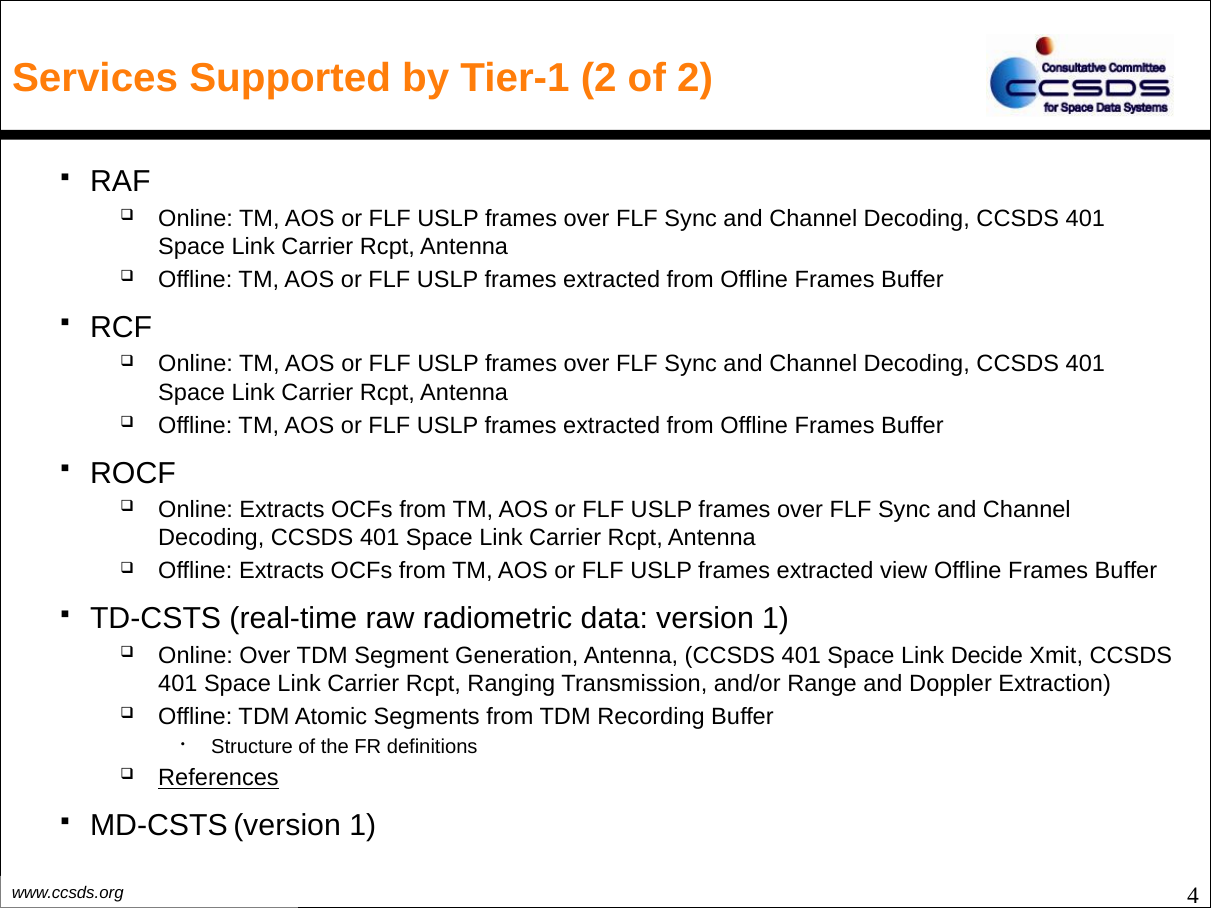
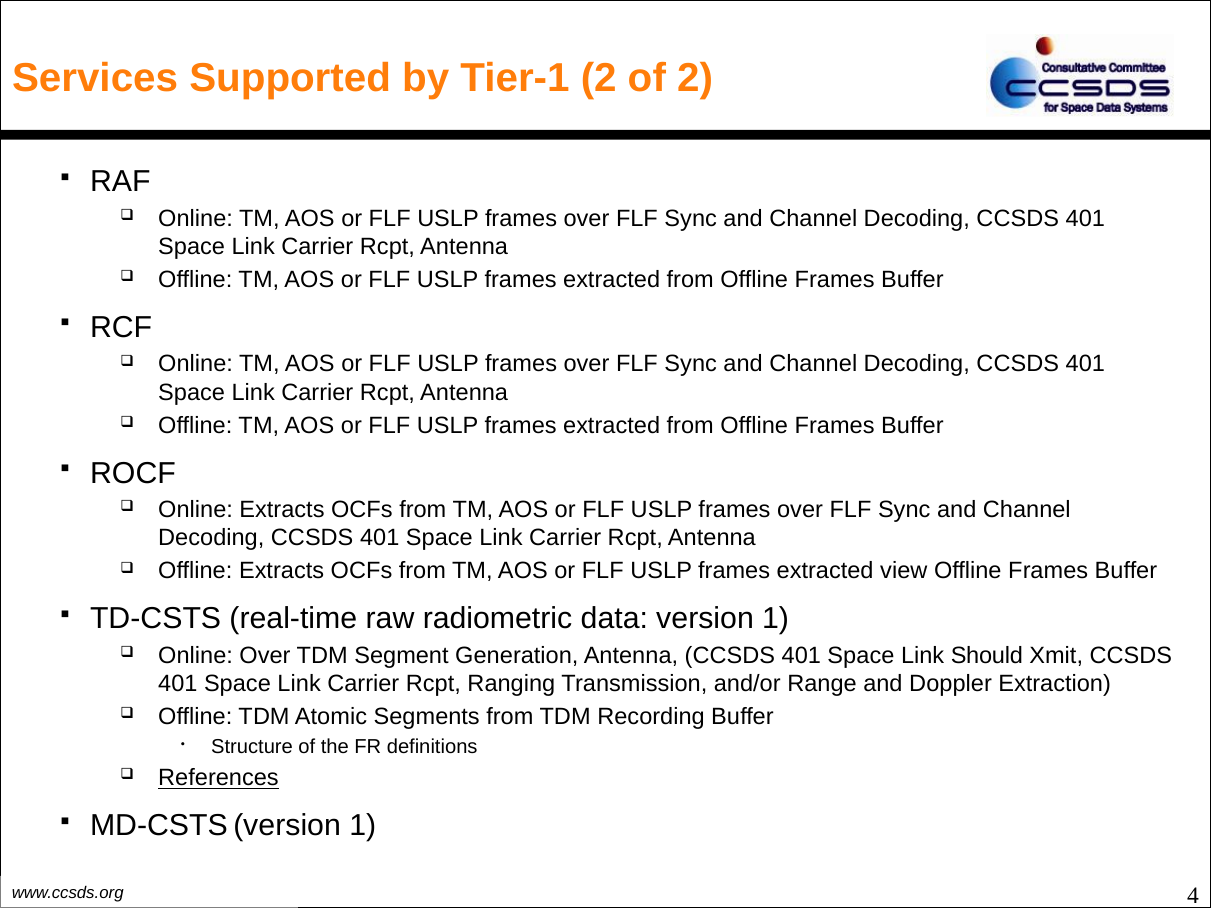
Decide: Decide -> Should (987, 656)
